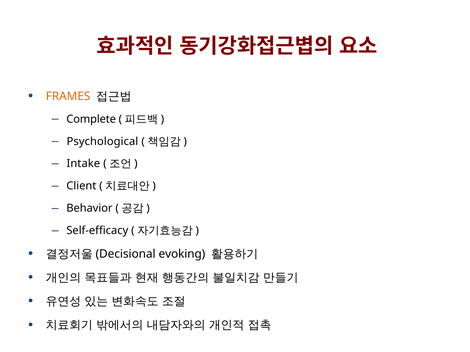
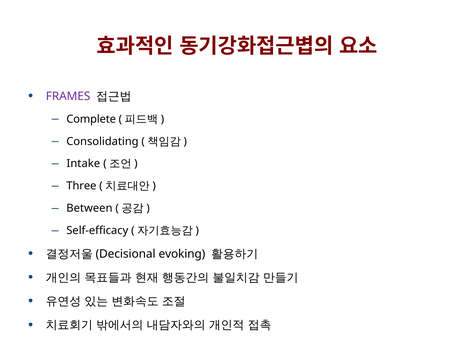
FRAMES colour: orange -> purple (68, 97)
Psychological: Psychological -> Consolidating (102, 142)
Client: Client -> Three (81, 186)
Behavior: Behavior -> Between (89, 209)
